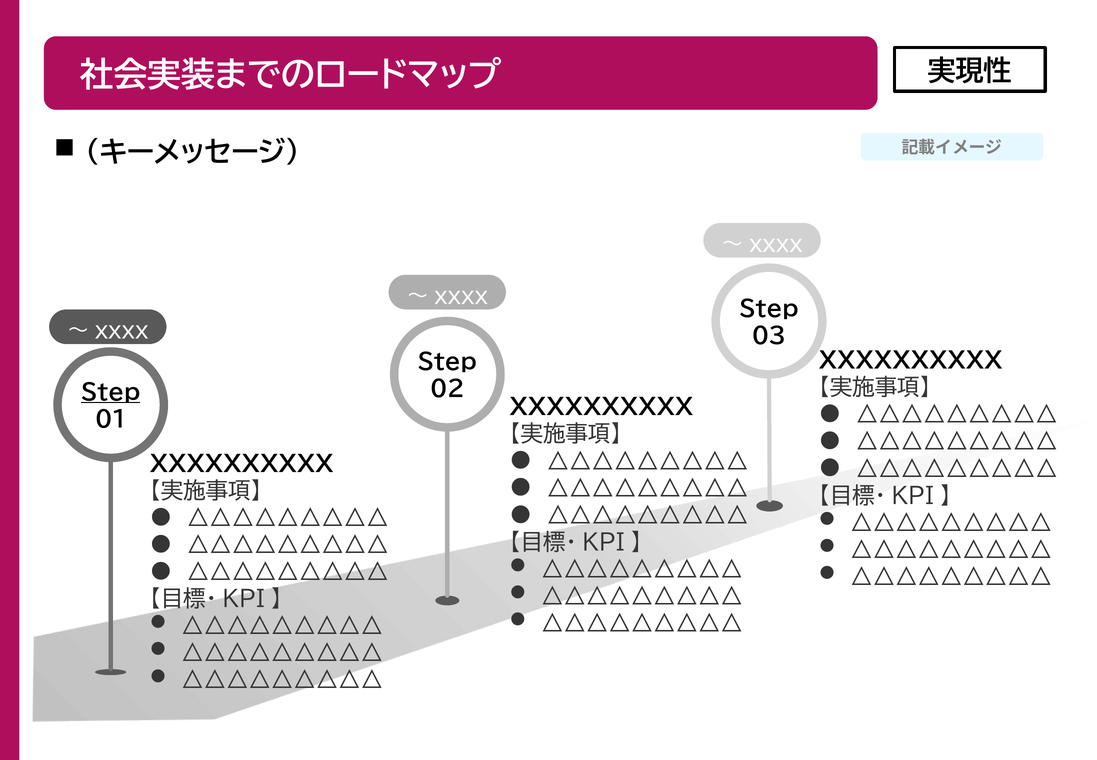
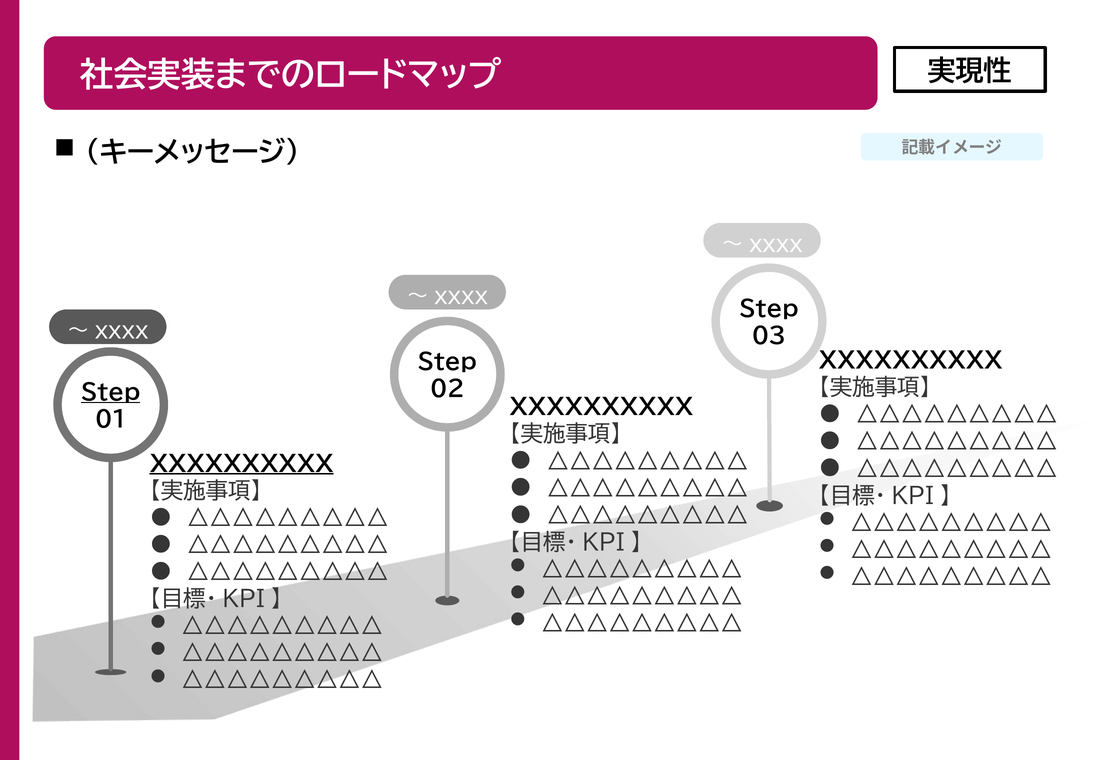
XXXXXXXXXX underline: none -> present (242, 464)
